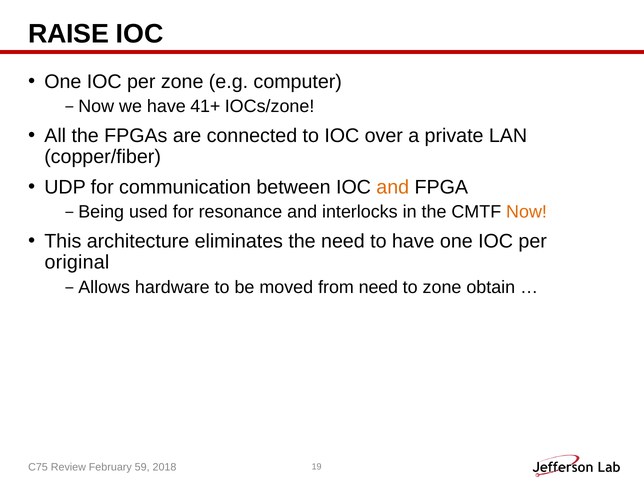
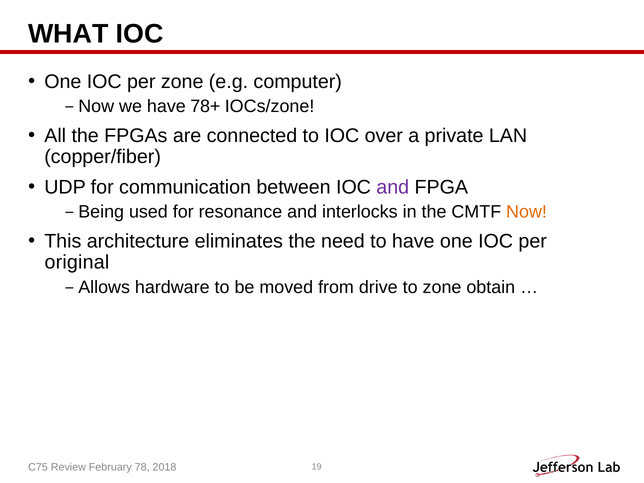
RAISE: RAISE -> WHAT (68, 34)
41+: 41+ -> 78+ (205, 107)
and colour: orange -> purple (393, 187)
from need: need -> drive (378, 287)
59: 59 -> 78 (142, 467)
